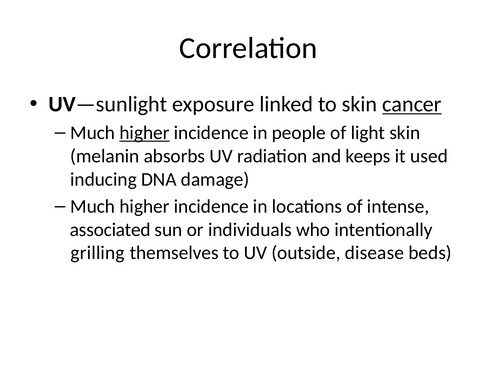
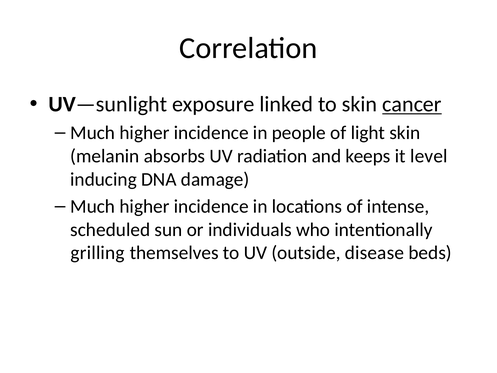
higher underline: present -> none (144, 133)
used: used -> level (429, 156)
associated: associated -> scheduled (110, 230)
